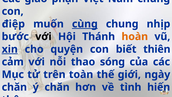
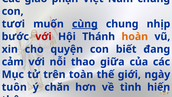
điệp: điệp -> tươi (13, 24)
với colour: black -> red (43, 36)
xin underline: present -> none (10, 49)
thiên: thiên -> đang (157, 49)
sóng: sóng -> giữa (112, 62)
chăn: chăn -> tuôn (14, 87)
